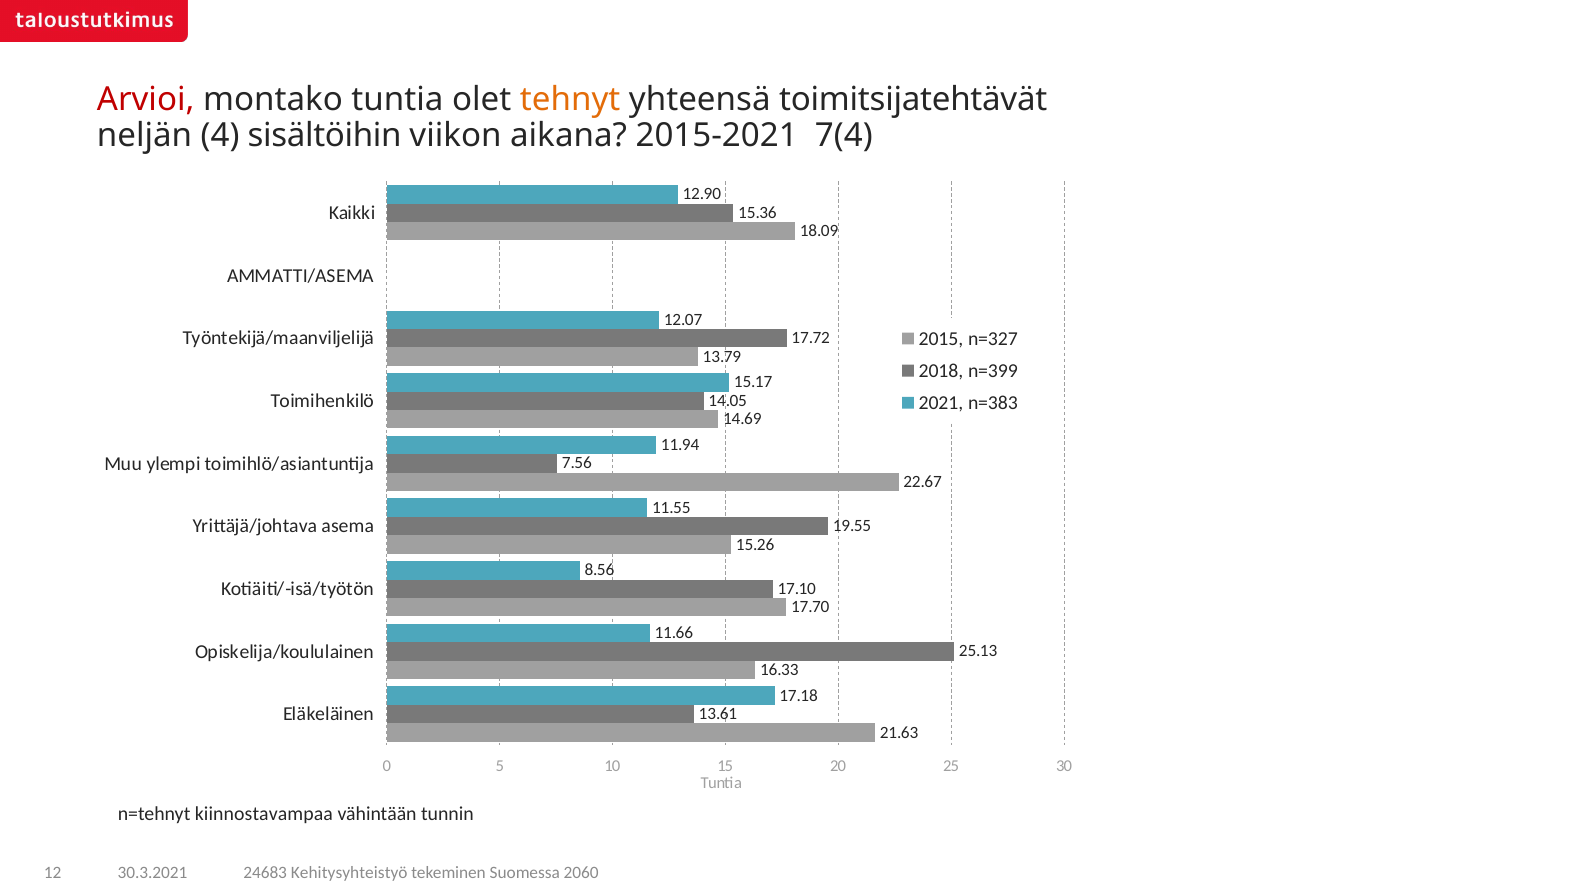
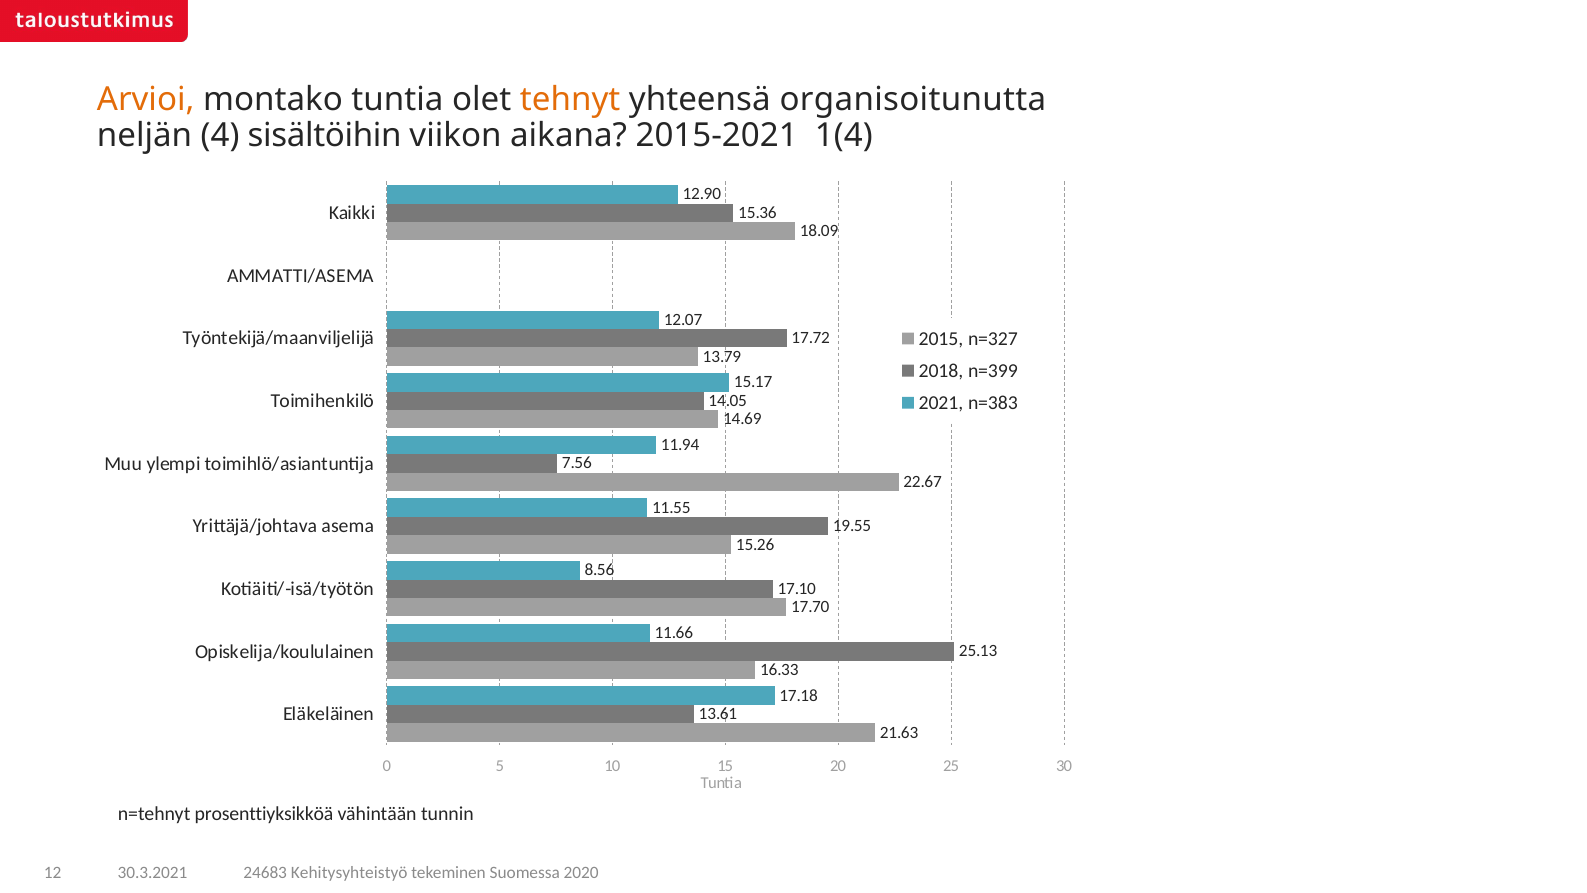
Arvioi colour: red -> orange (146, 99)
toimitsijatehtävät: toimitsijatehtävät -> organisoitunutta (913, 99)
7(4: 7(4 -> 1(4 (844, 135)
kiinnostavampaa: kiinnostavampaa -> prosenttiyksikköä (264, 814)
2060: 2060 -> 2020 (581, 872)
